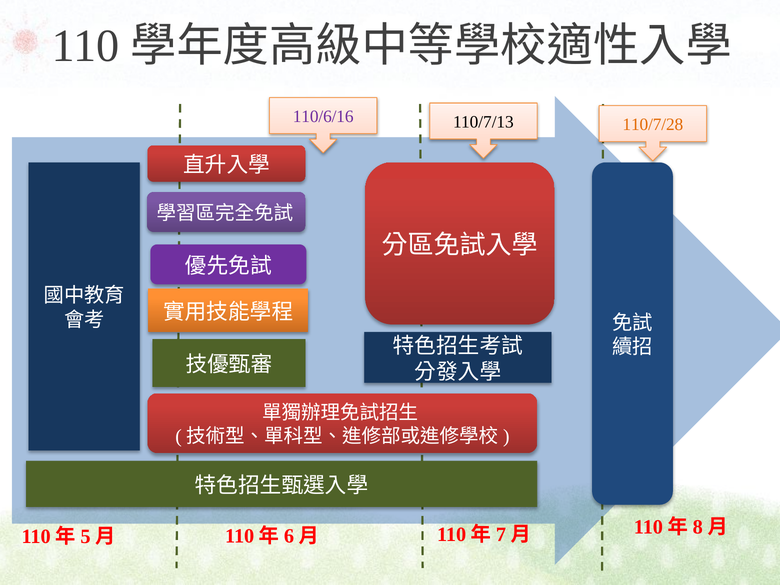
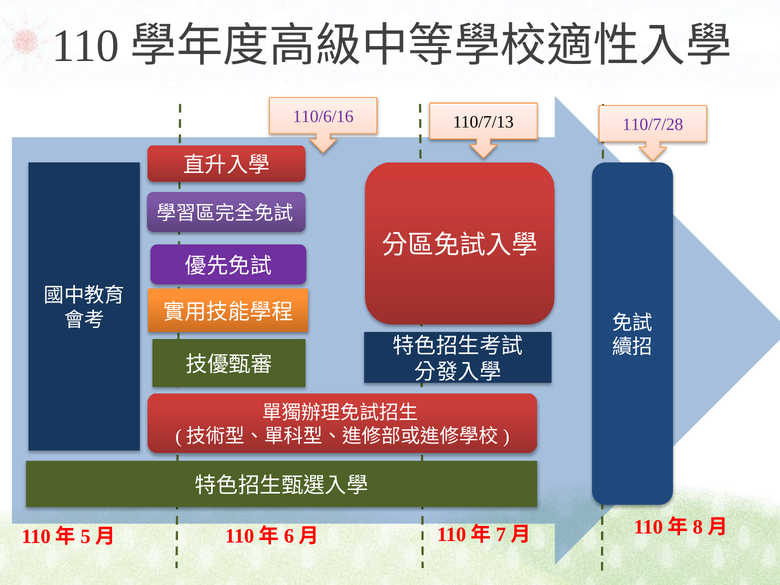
110/7/28 colour: orange -> purple (653, 125)
